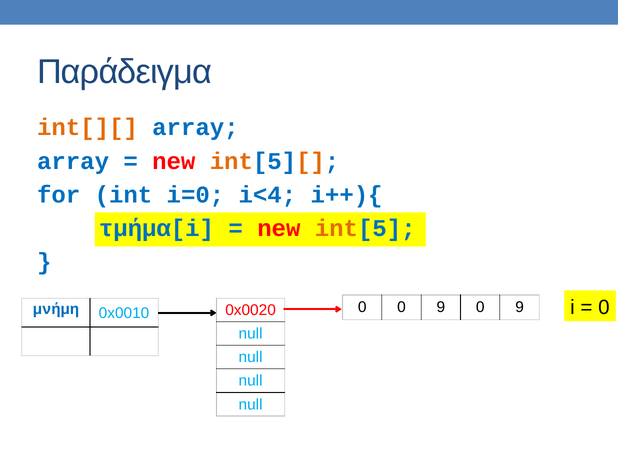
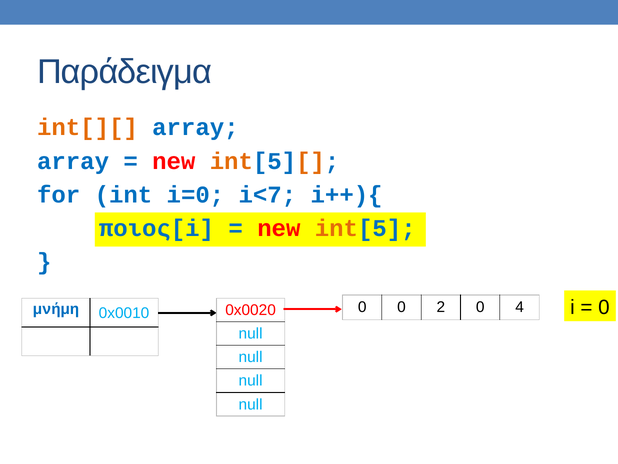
i<4: i<4 -> i<7 (267, 194)
τμήμα[i: τμήμα[i -> ποιος[i (156, 228)
0 0 9: 9 -> 2 (441, 307)
9: 9 -> 4 (520, 307)
